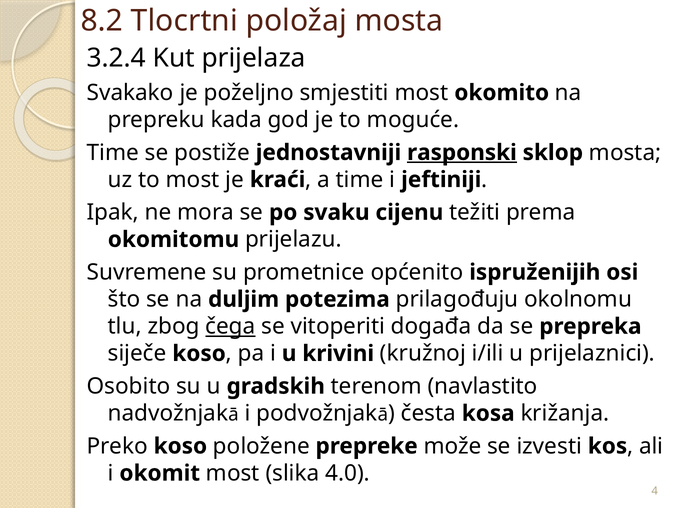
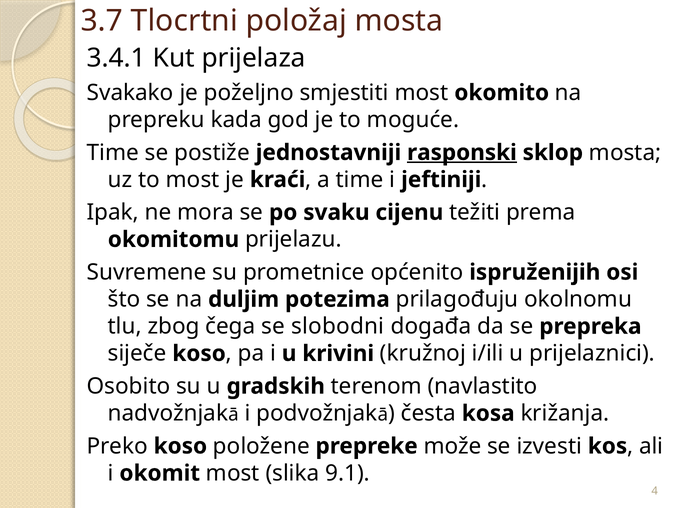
8.2: 8.2 -> 3.7 (102, 21)
3.2.4: 3.2.4 -> 3.4.1 (116, 58)
čega underline: present -> none (230, 326)
vitoperiti: vitoperiti -> slobodni (338, 326)
4.0: 4.0 -> 9.1 (348, 473)
